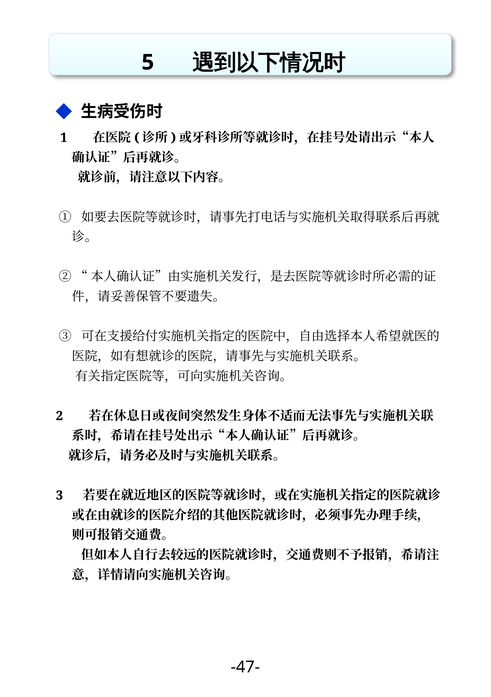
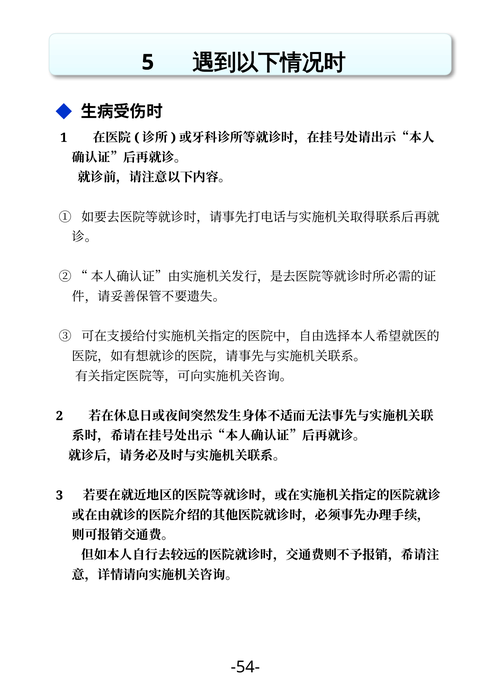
-47-: -47- -> -54- (245, 668)
